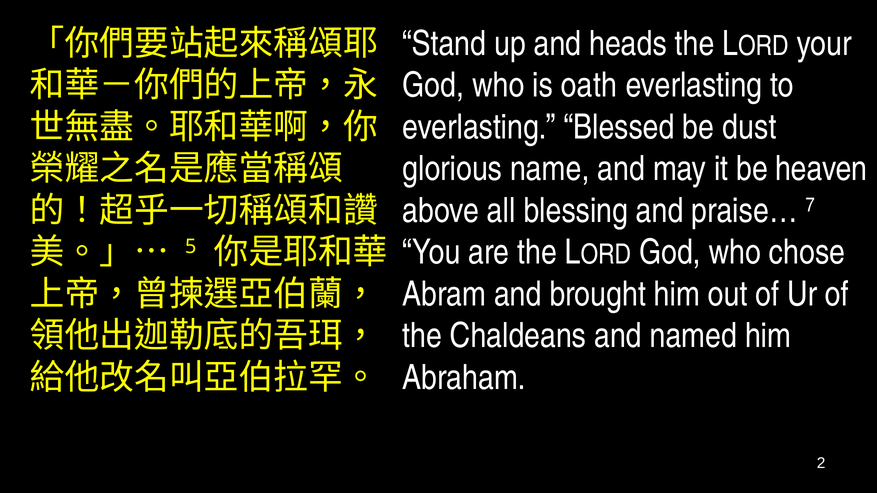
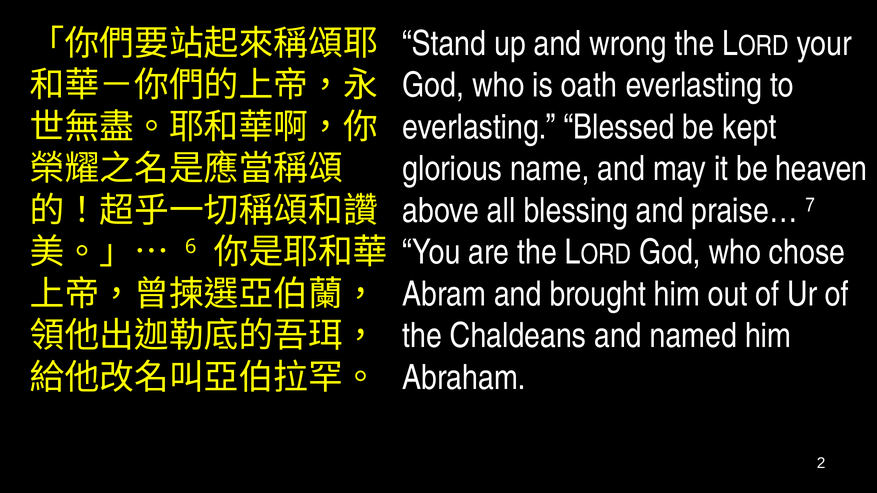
heads: heads -> wrong (628, 44)
dust: dust -> kept (750, 127)
5: 5 -> 6 (191, 247)
